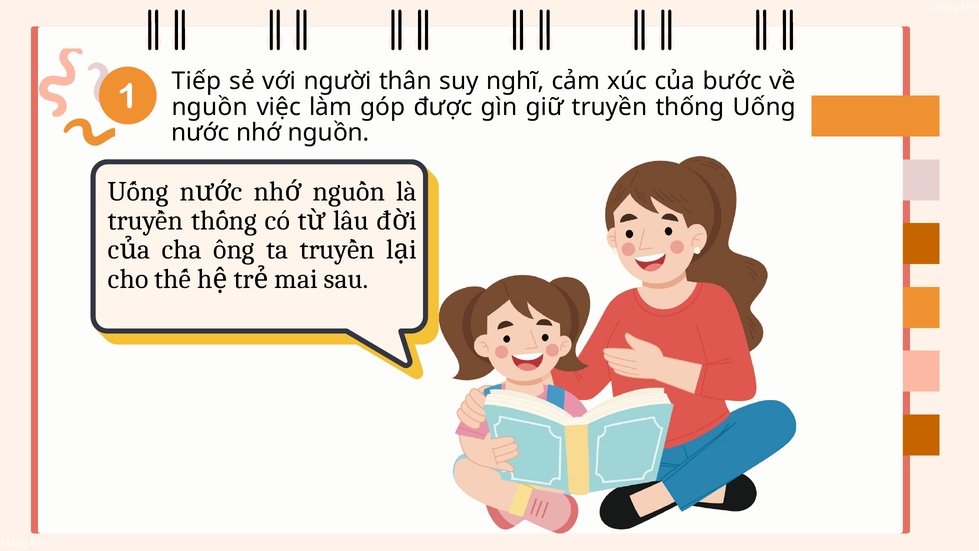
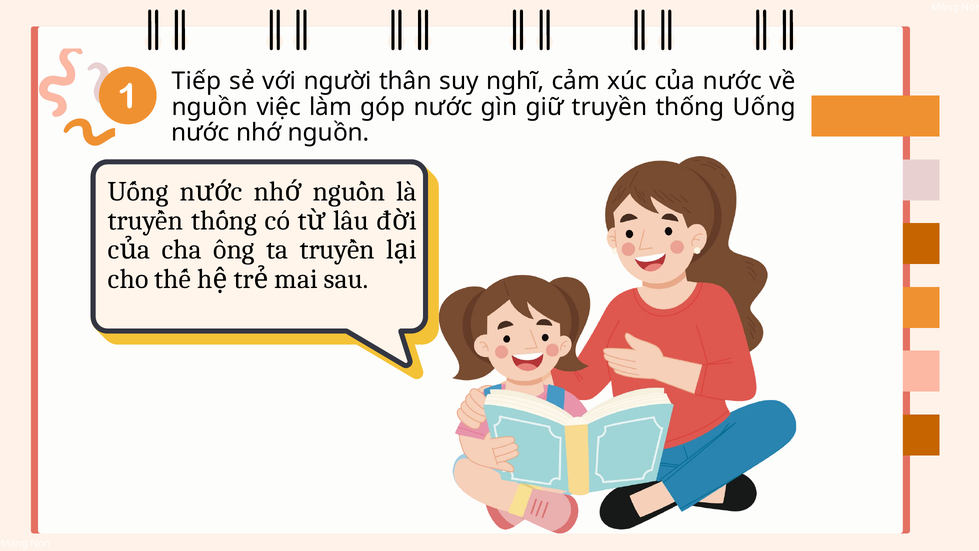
của bước: bước -> nước (732, 81)
góp được: được -> nước (443, 107)
